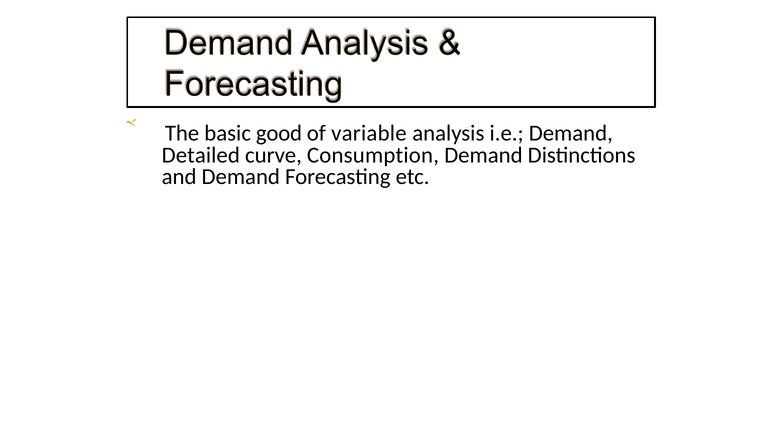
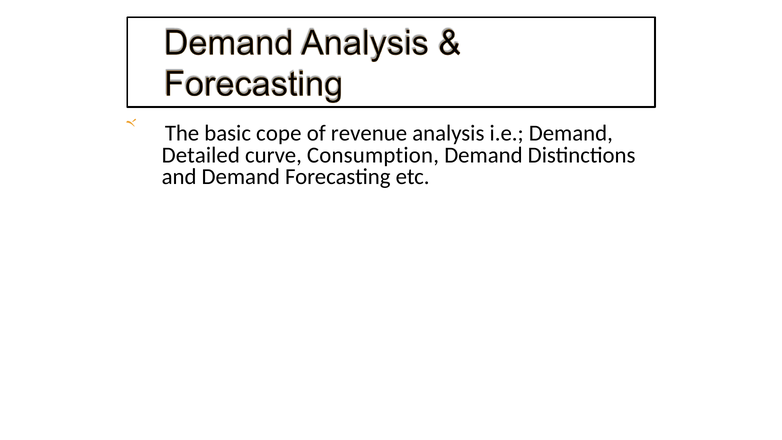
good: good -> cope (279, 133)
variable: variable -> revenue (369, 133)
